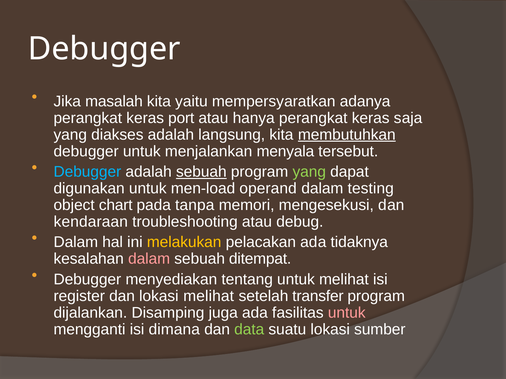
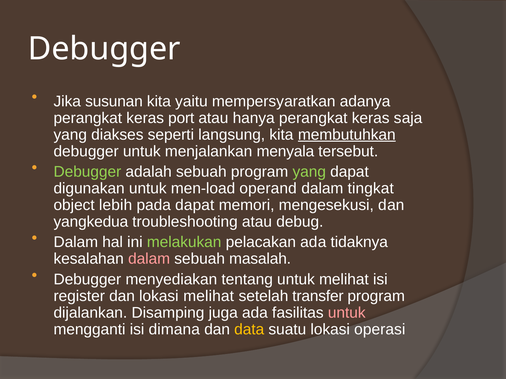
masalah: masalah -> susunan (114, 101)
diakses adalah: adalah -> seperti (171, 135)
Debugger colour: light blue -> light green (87, 172)
sebuah underline: present -> none (201, 172)
testing: testing -> tingkat (371, 189)
chart: chart -> lebih (116, 205)
pada tanpa: tanpa -> dapat (195, 205)
kendaraan: kendaraan -> yangkedua (91, 222)
melakukan colour: yellow -> light green (184, 243)
ditempat: ditempat -> masalah (260, 259)
data colour: light green -> yellow (249, 330)
sumber: sumber -> operasi (380, 330)
